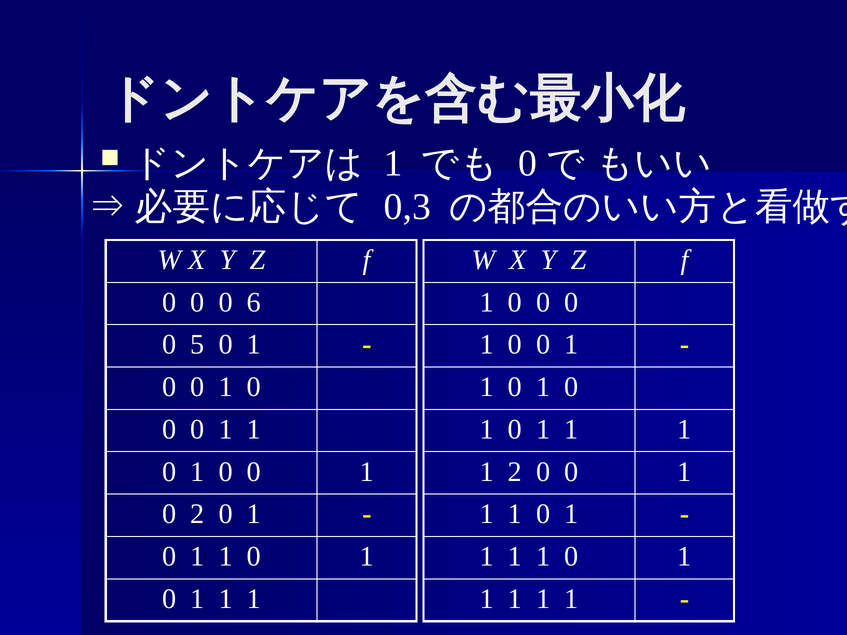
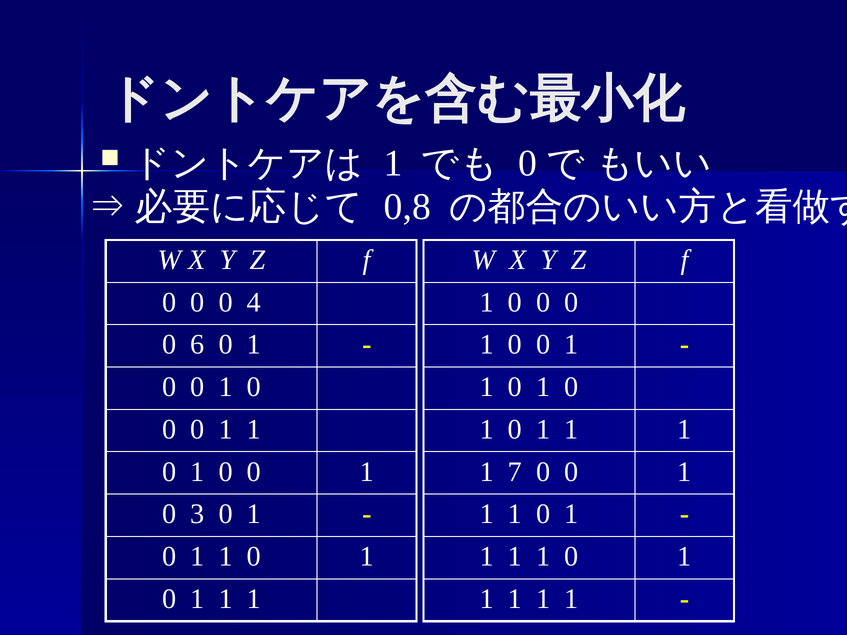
0,3: 0,3 -> 0,8 (407, 207)
6: 6 -> 4 (254, 302)
5: 5 -> 6 (197, 345)
1 2: 2 -> 7 (515, 472)
0 2: 2 -> 3 (197, 514)
